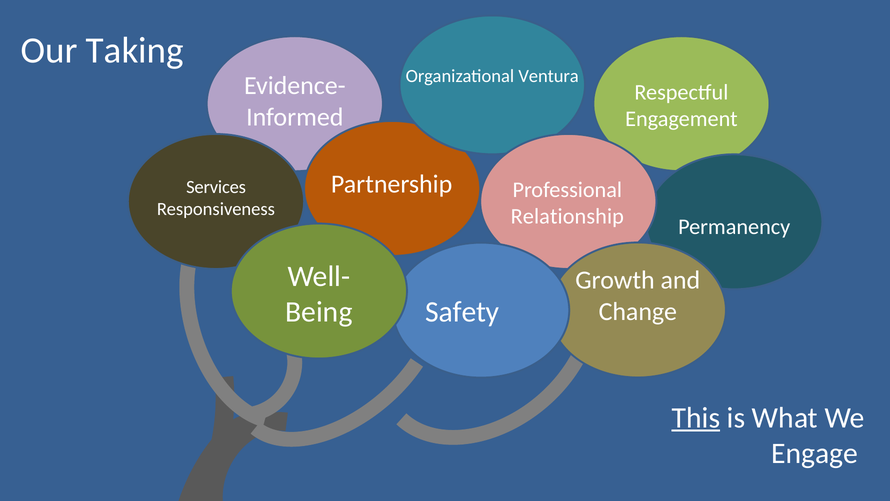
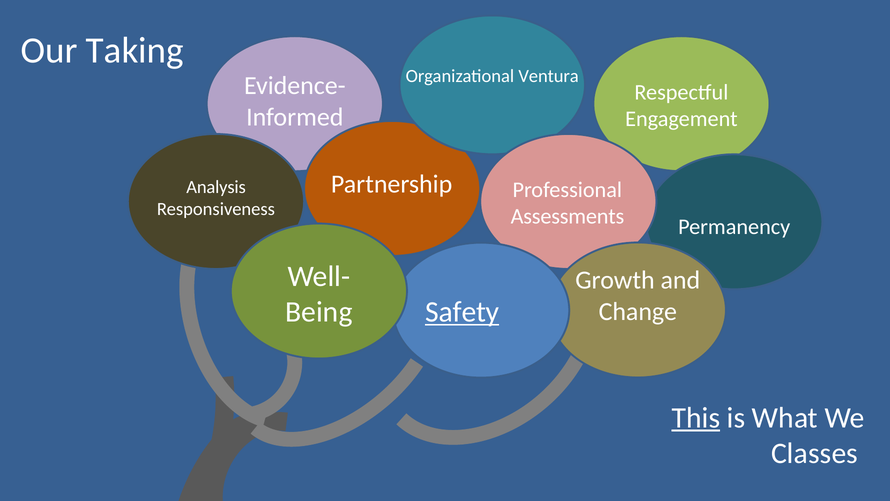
Services: Services -> Analysis (216, 187)
Relationship: Relationship -> Assessments (567, 216)
Safety underline: none -> present (462, 312)
Engage: Engage -> Classes (815, 453)
